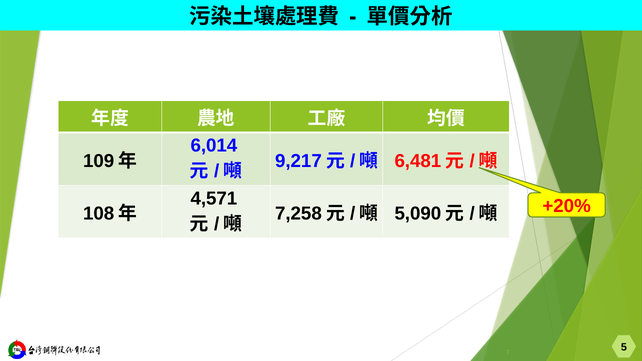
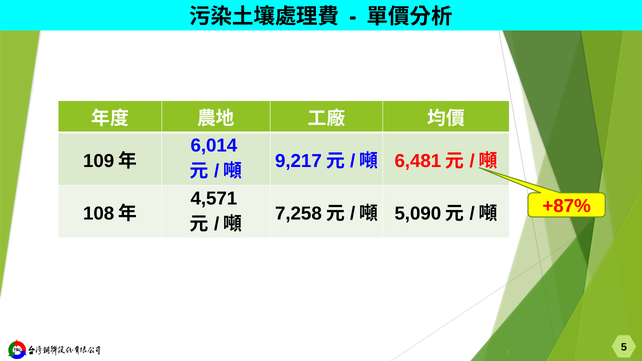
+20%: +20% -> +87% (567, 206)
